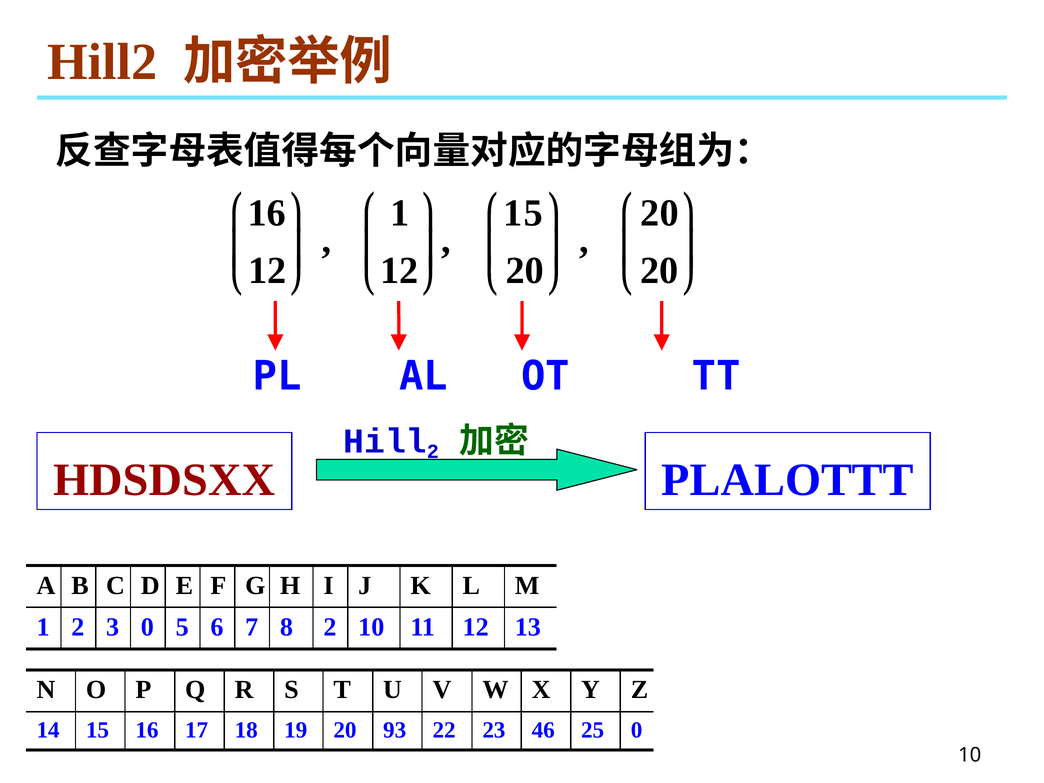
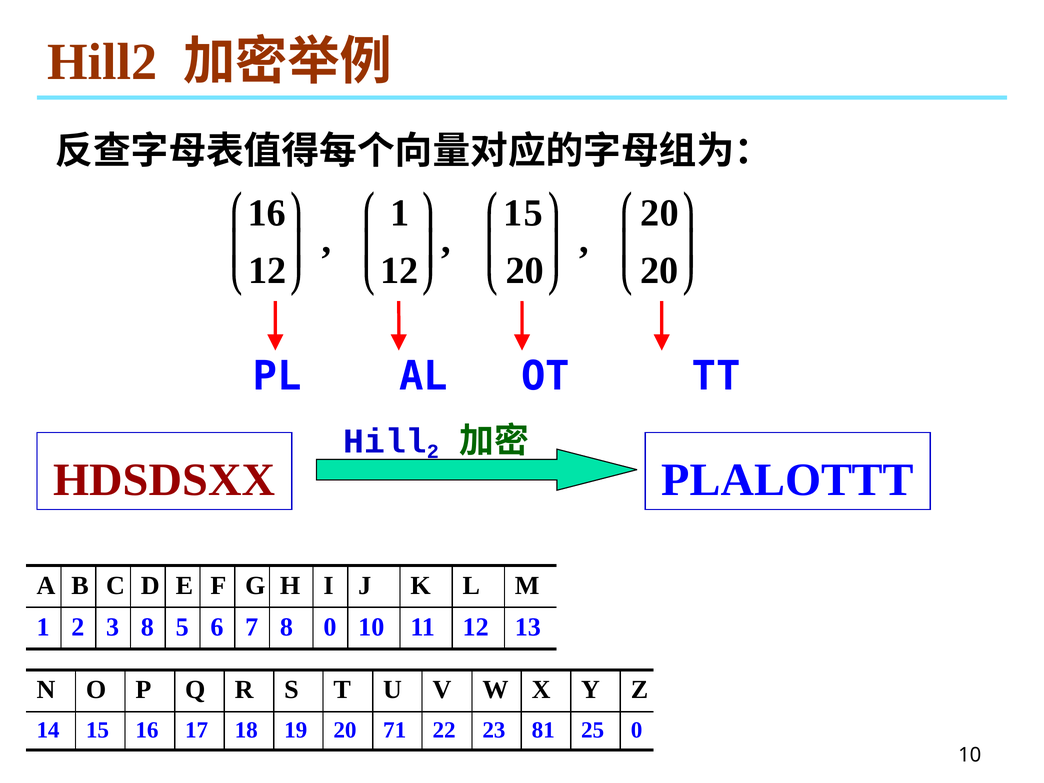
3 0: 0 -> 8 (147, 627)
8 2: 2 -> 0 (330, 627)
93: 93 -> 71 (395, 730)
46: 46 -> 81 (543, 730)
